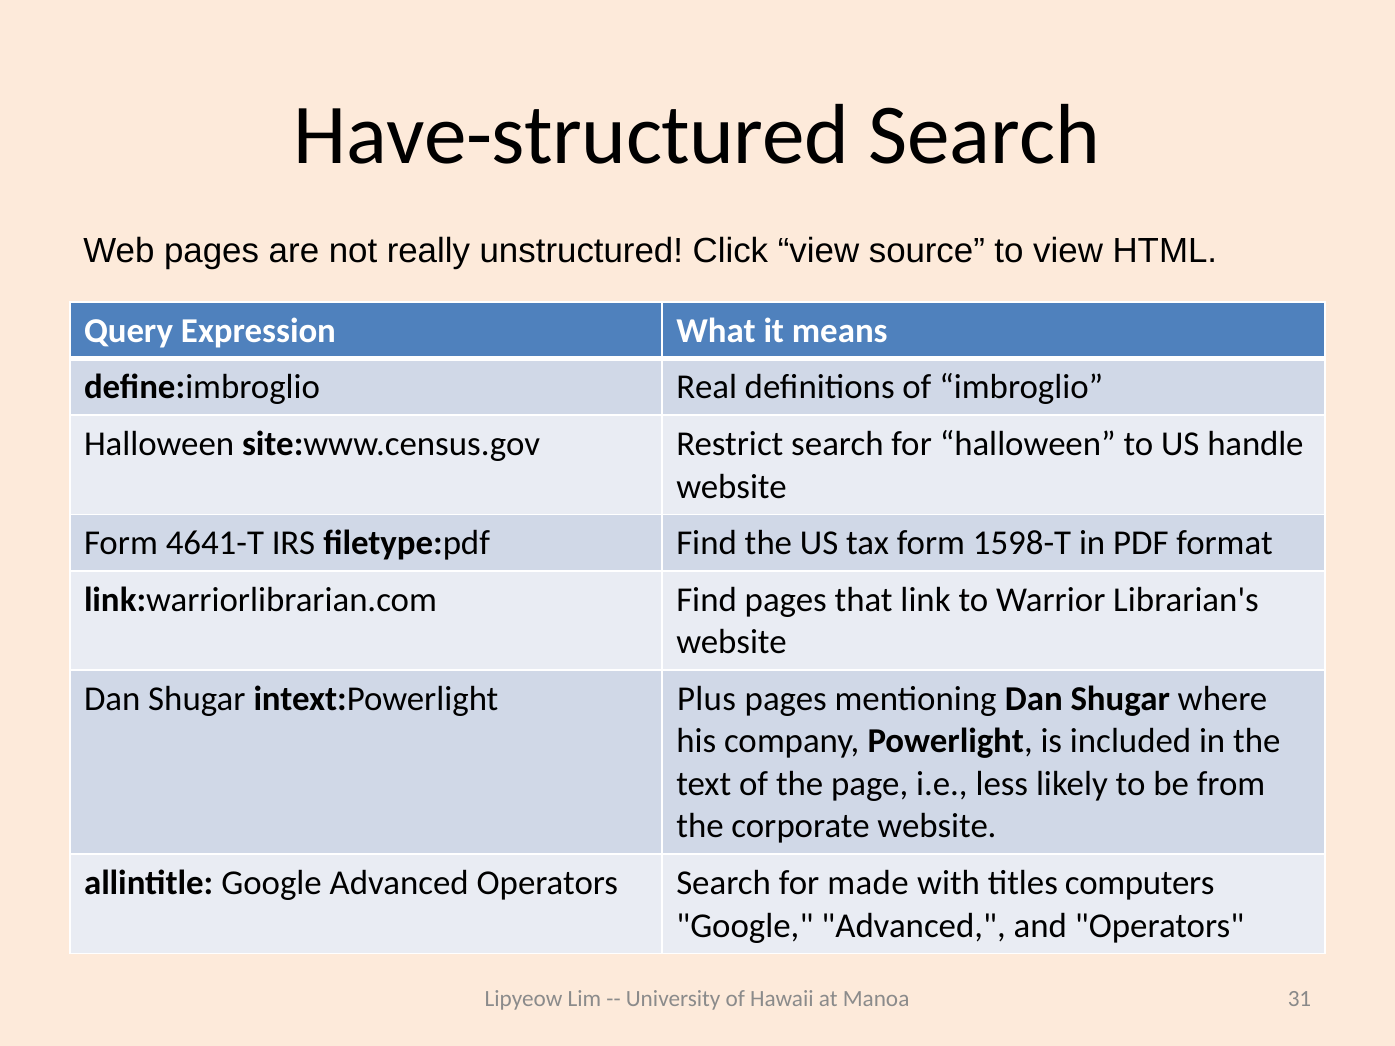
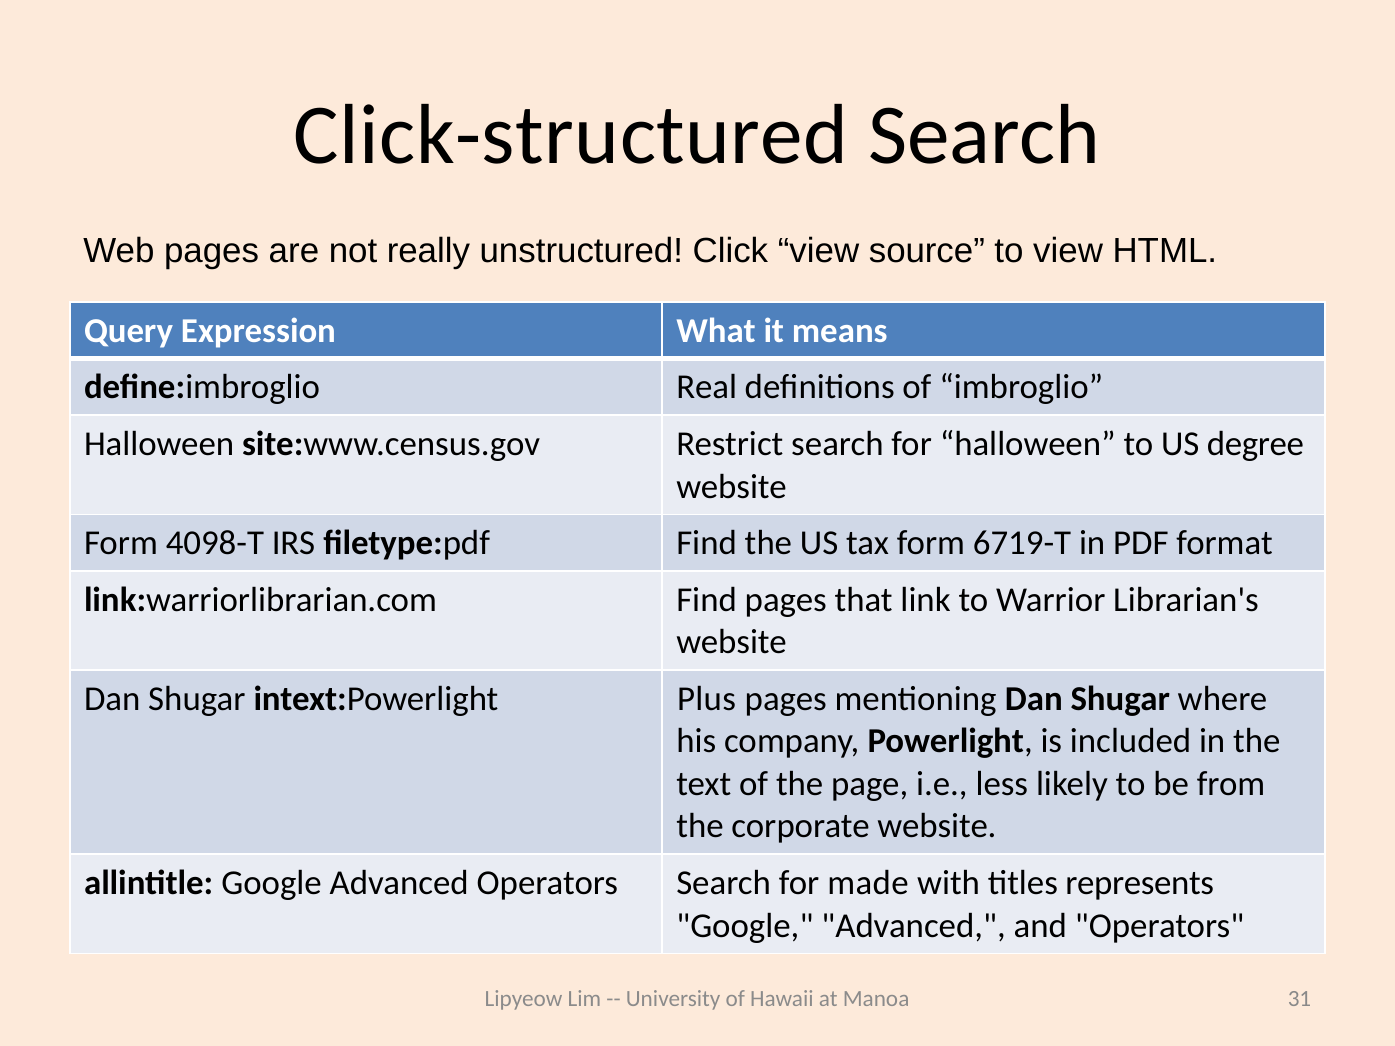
Have-structured: Have-structured -> Click-structured (571, 135)
handle: handle -> degree (1255, 444)
4641-T: 4641-T -> 4098-T (215, 543)
1598-T: 1598-T -> 6719-T (1022, 543)
computers: computers -> represents (1140, 883)
